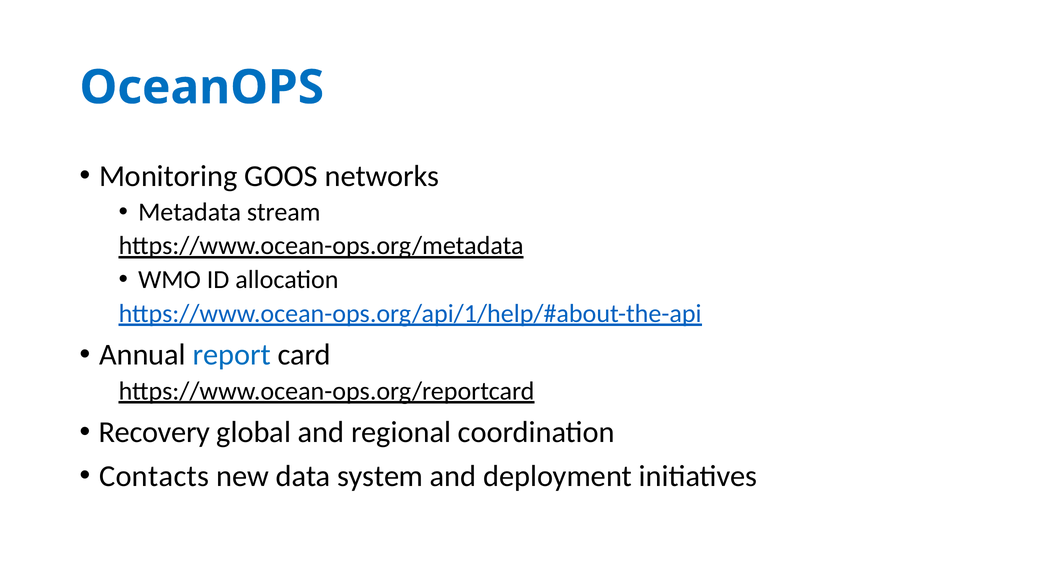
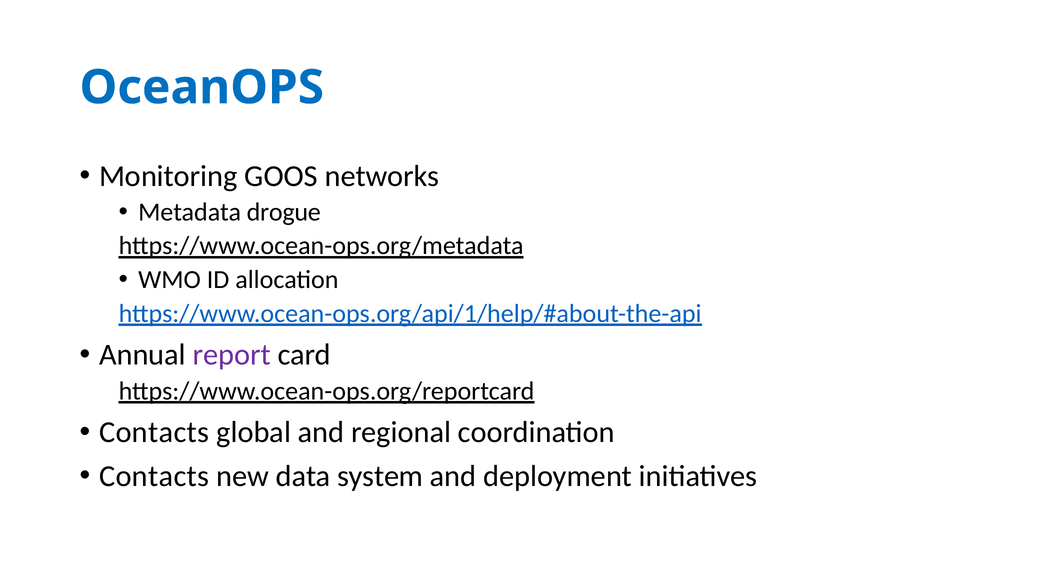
stream: stream -> drogue (284, 212)
report colour: blue -> purple (232, 355)
Recovery: Recovery -> Contacts (154, 433)
